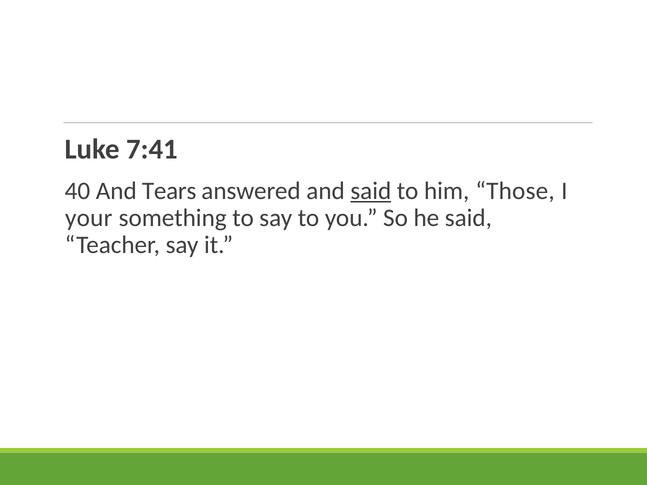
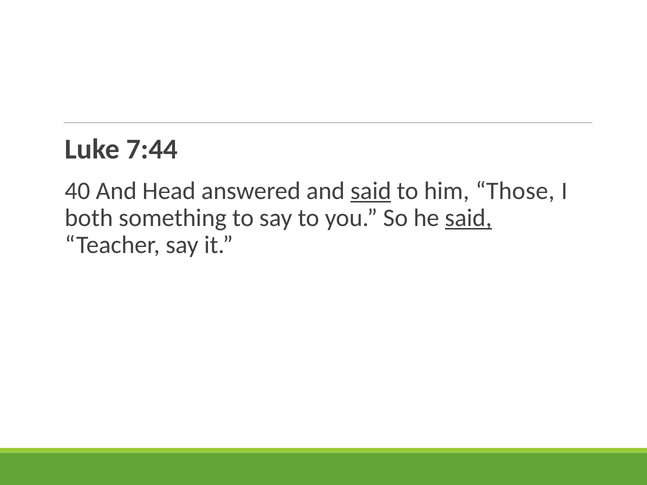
7:41: 7:41 -> 7:44 (152, 149)
Tears: Tears -> Head (169, 191)
your: your -> both (89, 218)
said underline: none -> present (468, 218)
